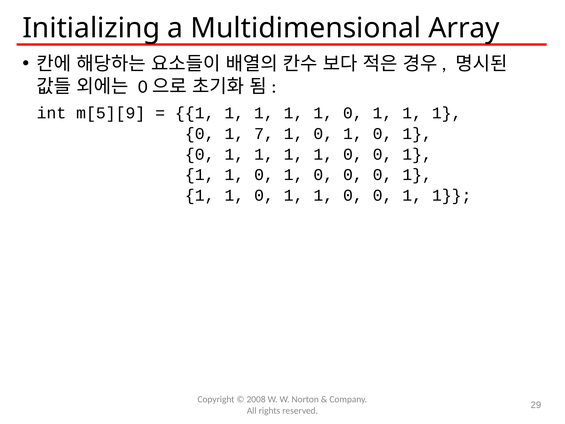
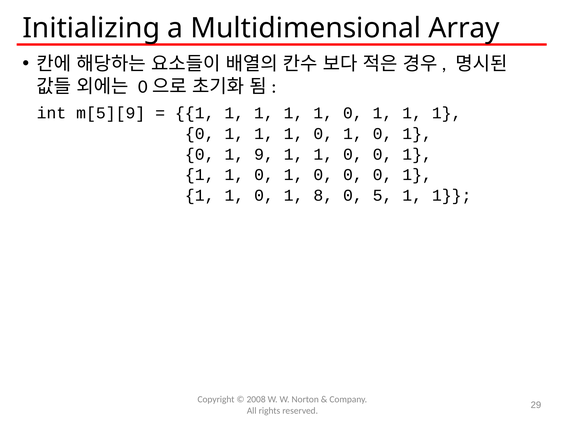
7: 7 -> 1 (264, 134)
1: 1 -> 9 (264, 154)
1: 1 -> 8 (323, 195)
0: 0 -> 5 (383, 195)
